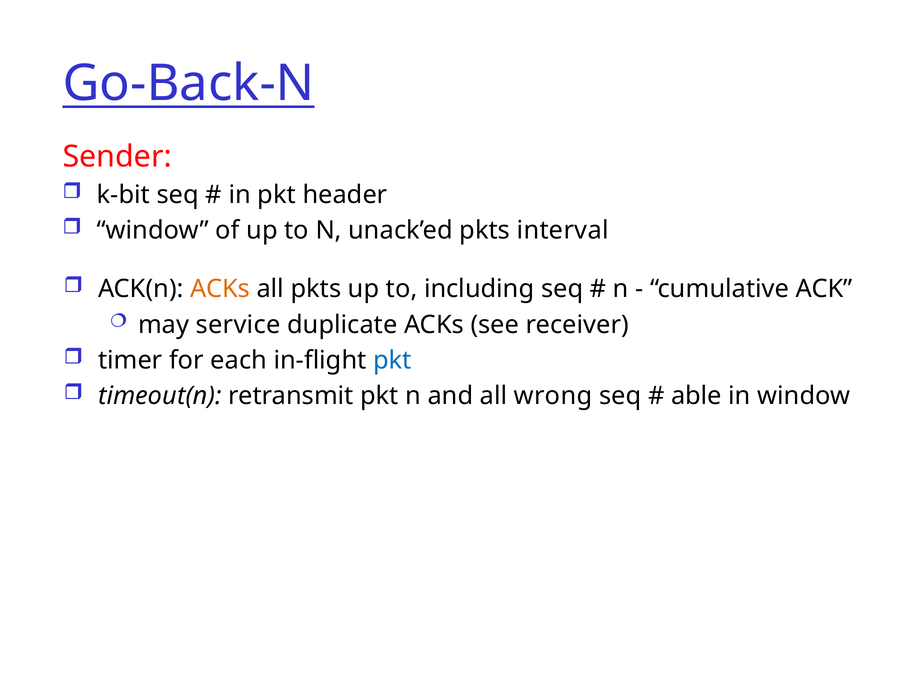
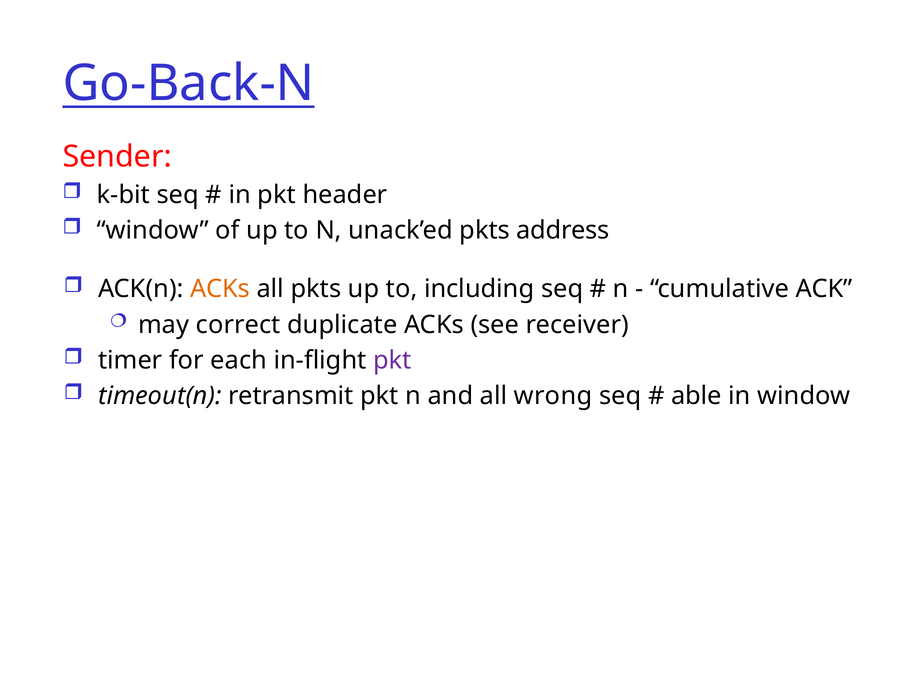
interval: interval -> address (563, 230)
service: service -> correct (238, 325)
pkt colour: blue -> purple (392, 360)
